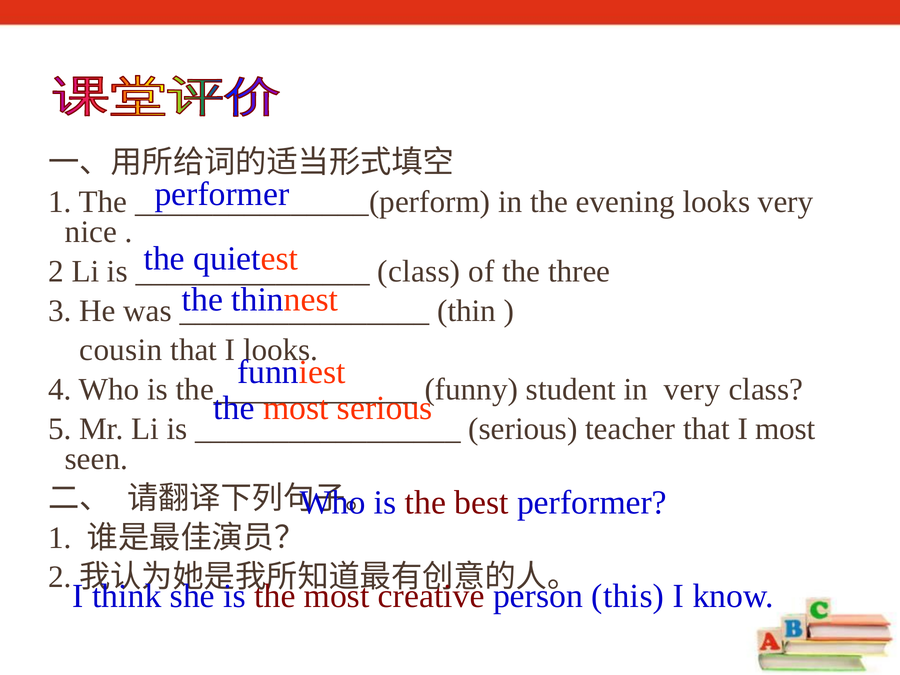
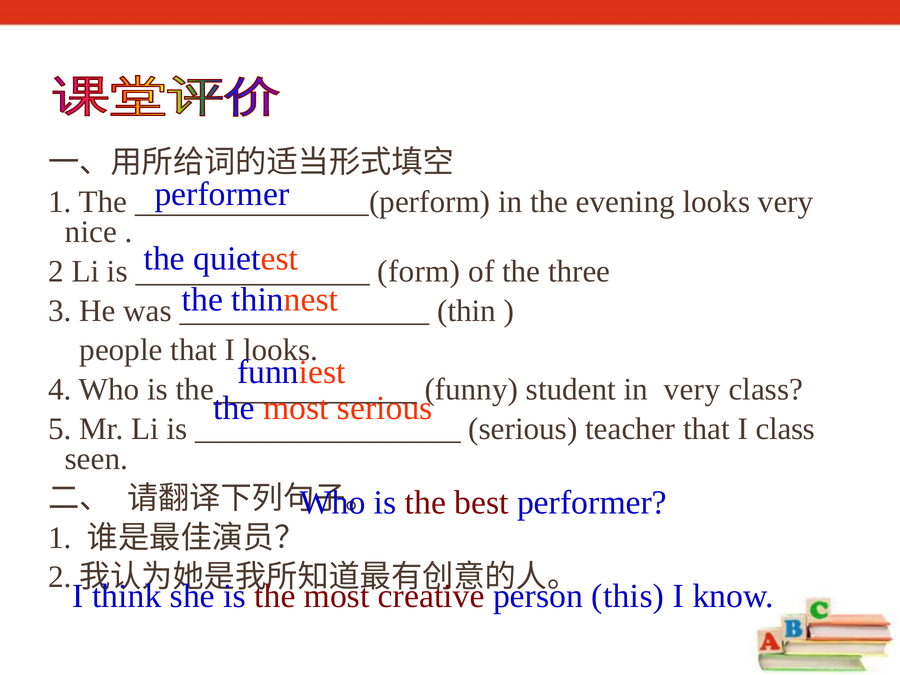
class: class -> form (419, 271)
cousin: cousin -> people (121, 350)
I most: most -> class (785, 429)
